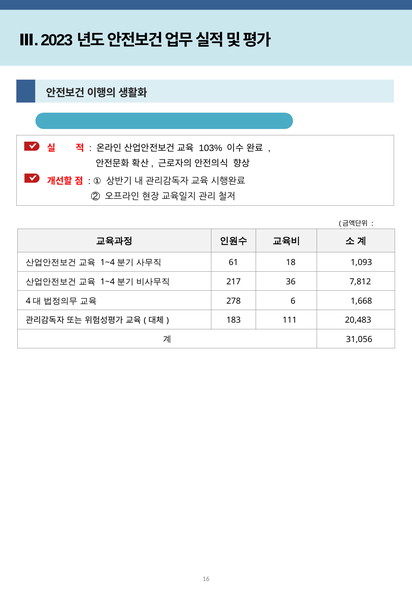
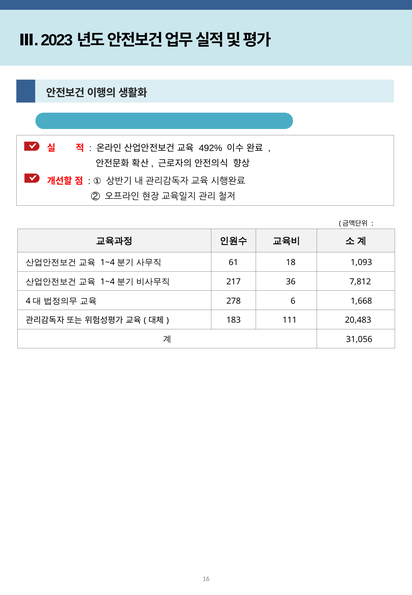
103%: 103% -> 492% (211, 148)
